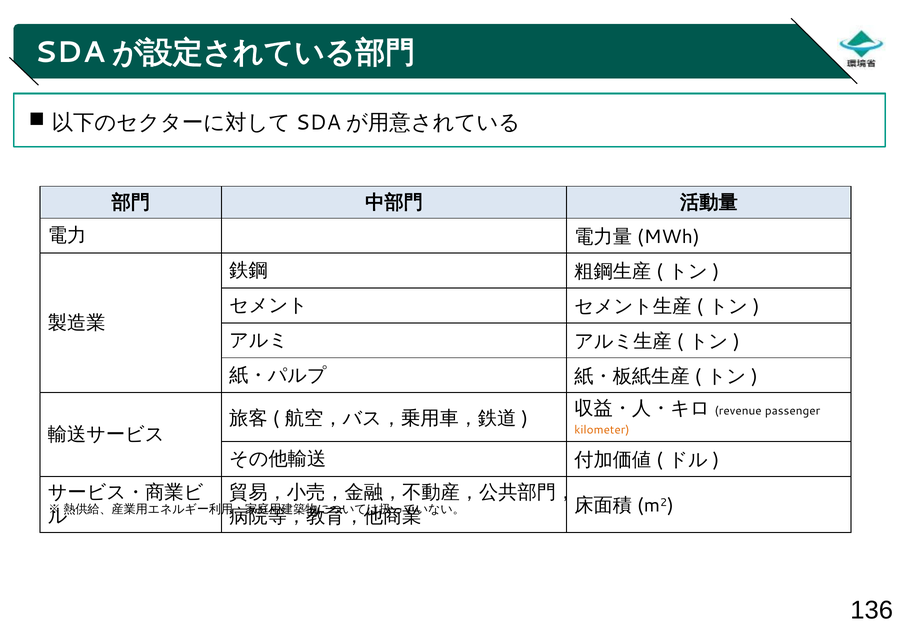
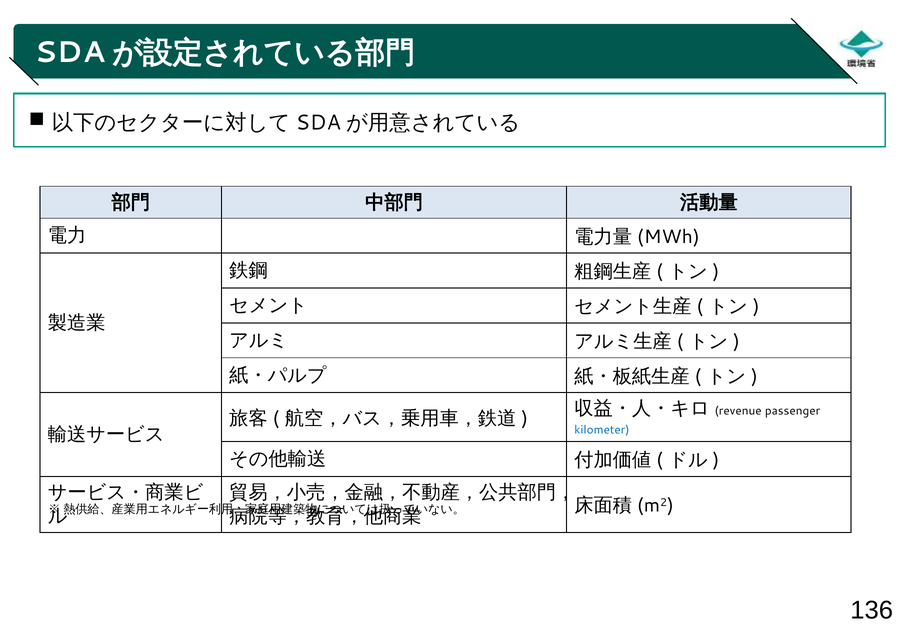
kilometer colour: orange -> blue (602, 430)
